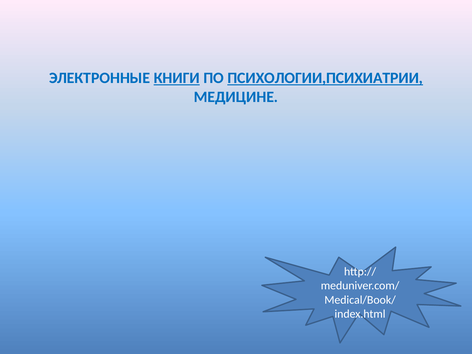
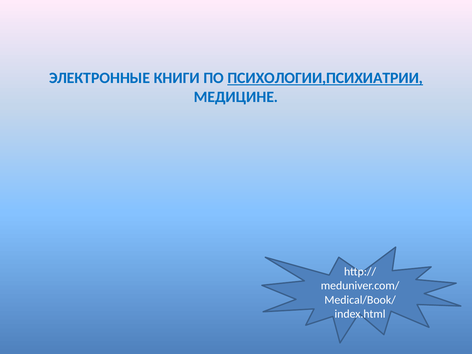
КНИГИ underline: present -> none (177, 78)
